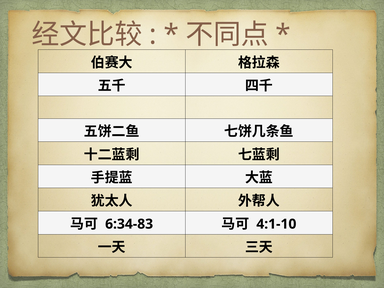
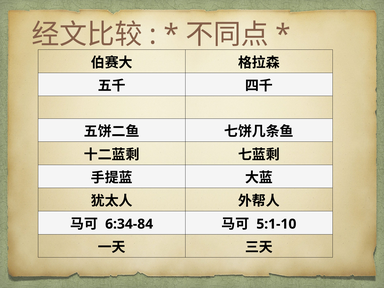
6:34-83: 6:34-83 -> 6:34-84 (129, 224)
4:1-10: 4:1-10 -> 5:1-10 (276, 224)
